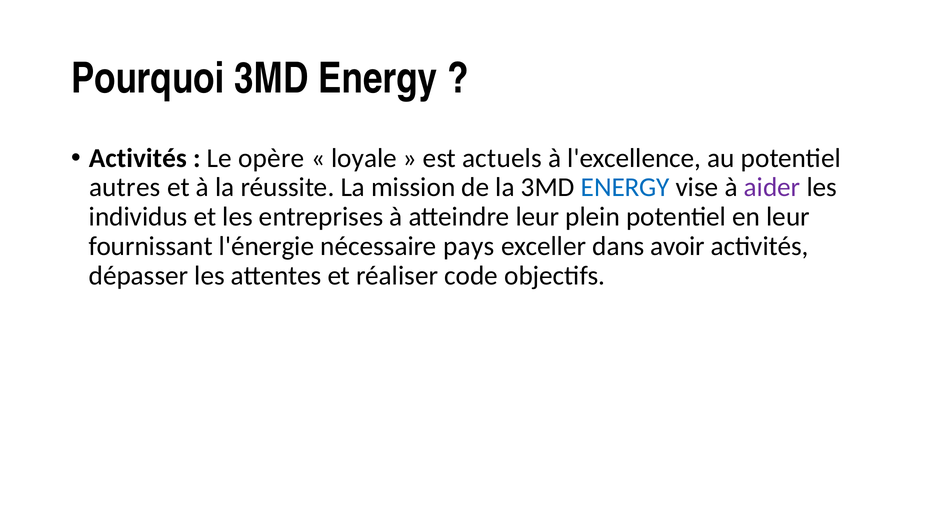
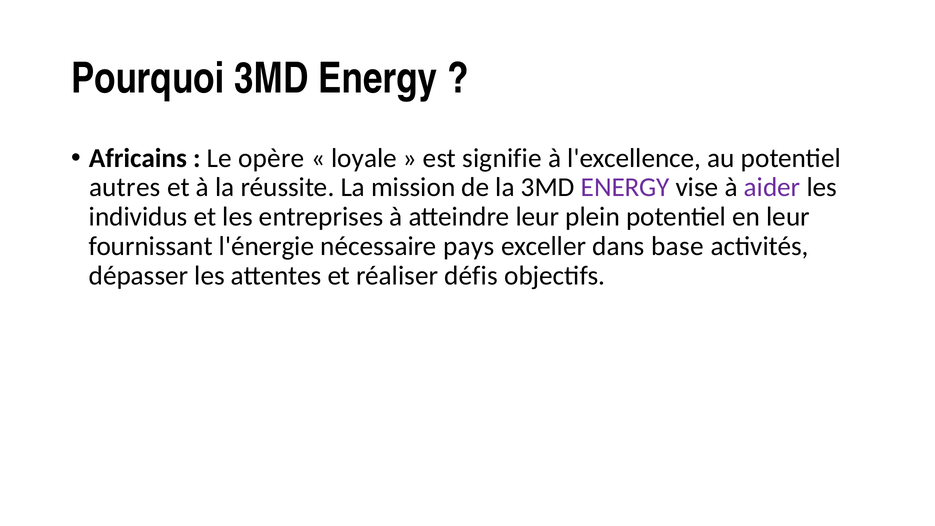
Activités: Activités -> Africains (138, 158)
actuels: actuels -> signifie (502, 158)
ENERGY colour: blue -> purple (625, 187)
avoir: avoir -> base (677, 246)
code: code -> défis (471, 276)
